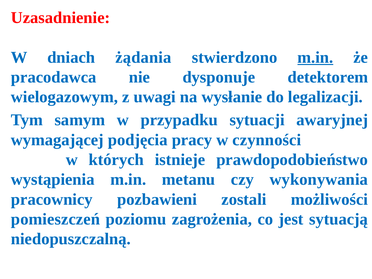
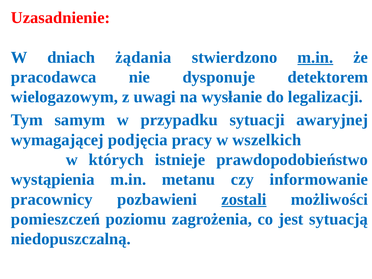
czynności: czynności -> wszelkich (267, 140)
wykonywania: wykonywania -> informowanie (319, 180)
zostali underline: none -> present (244, 199)
